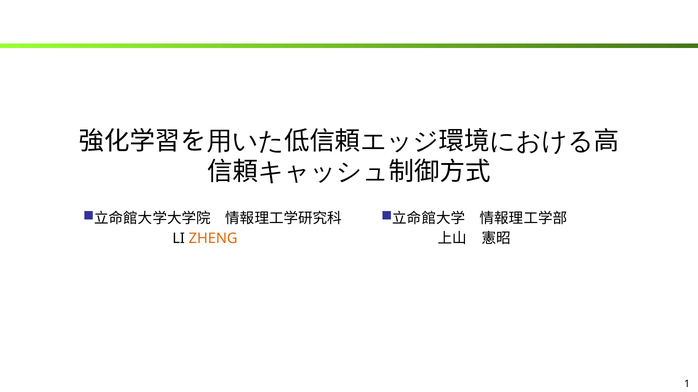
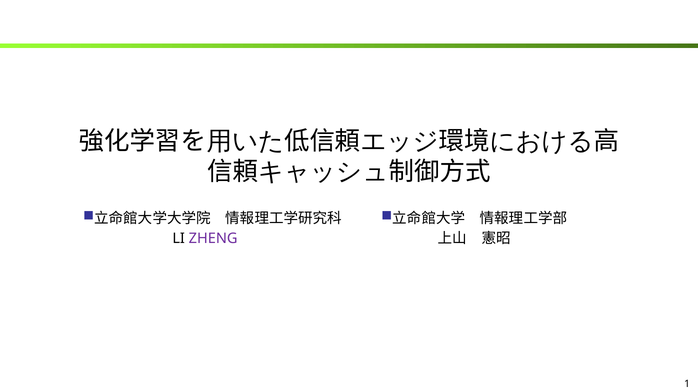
ZHENG colour: orange -> purple (213, 239)
